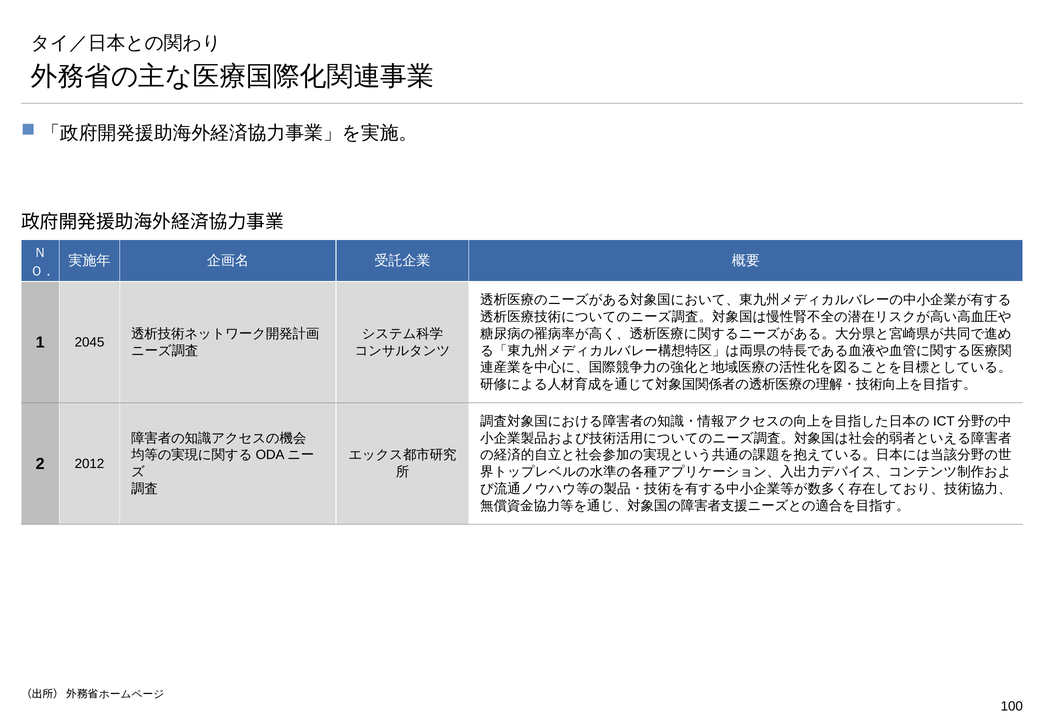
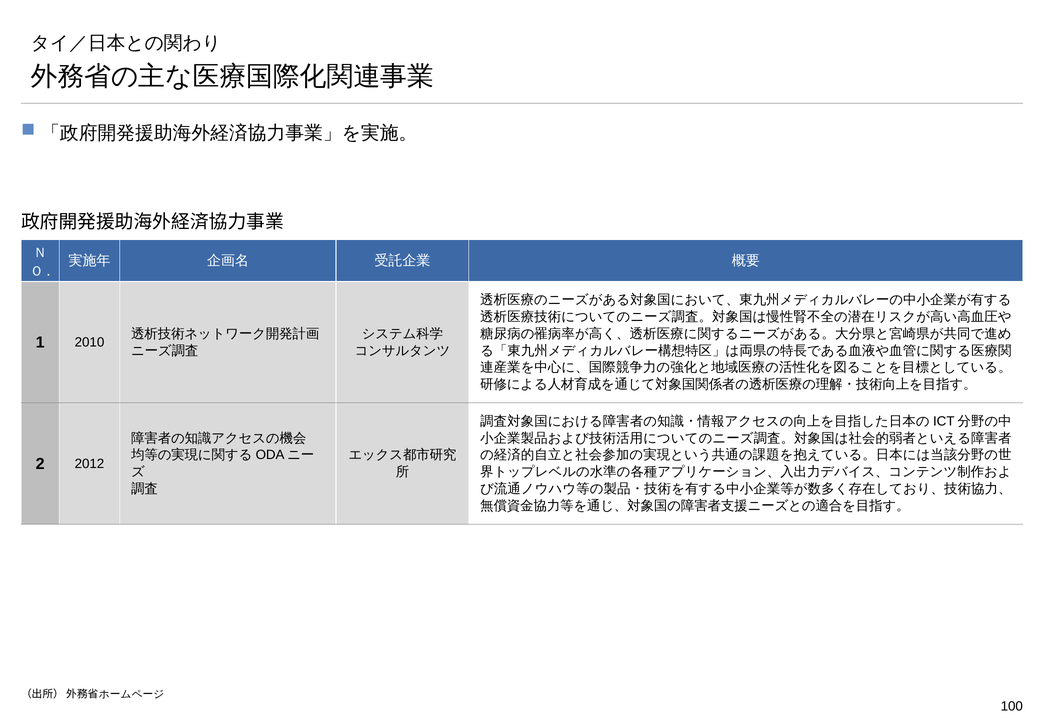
2045: 2045 -> 2010 (89, 343)
